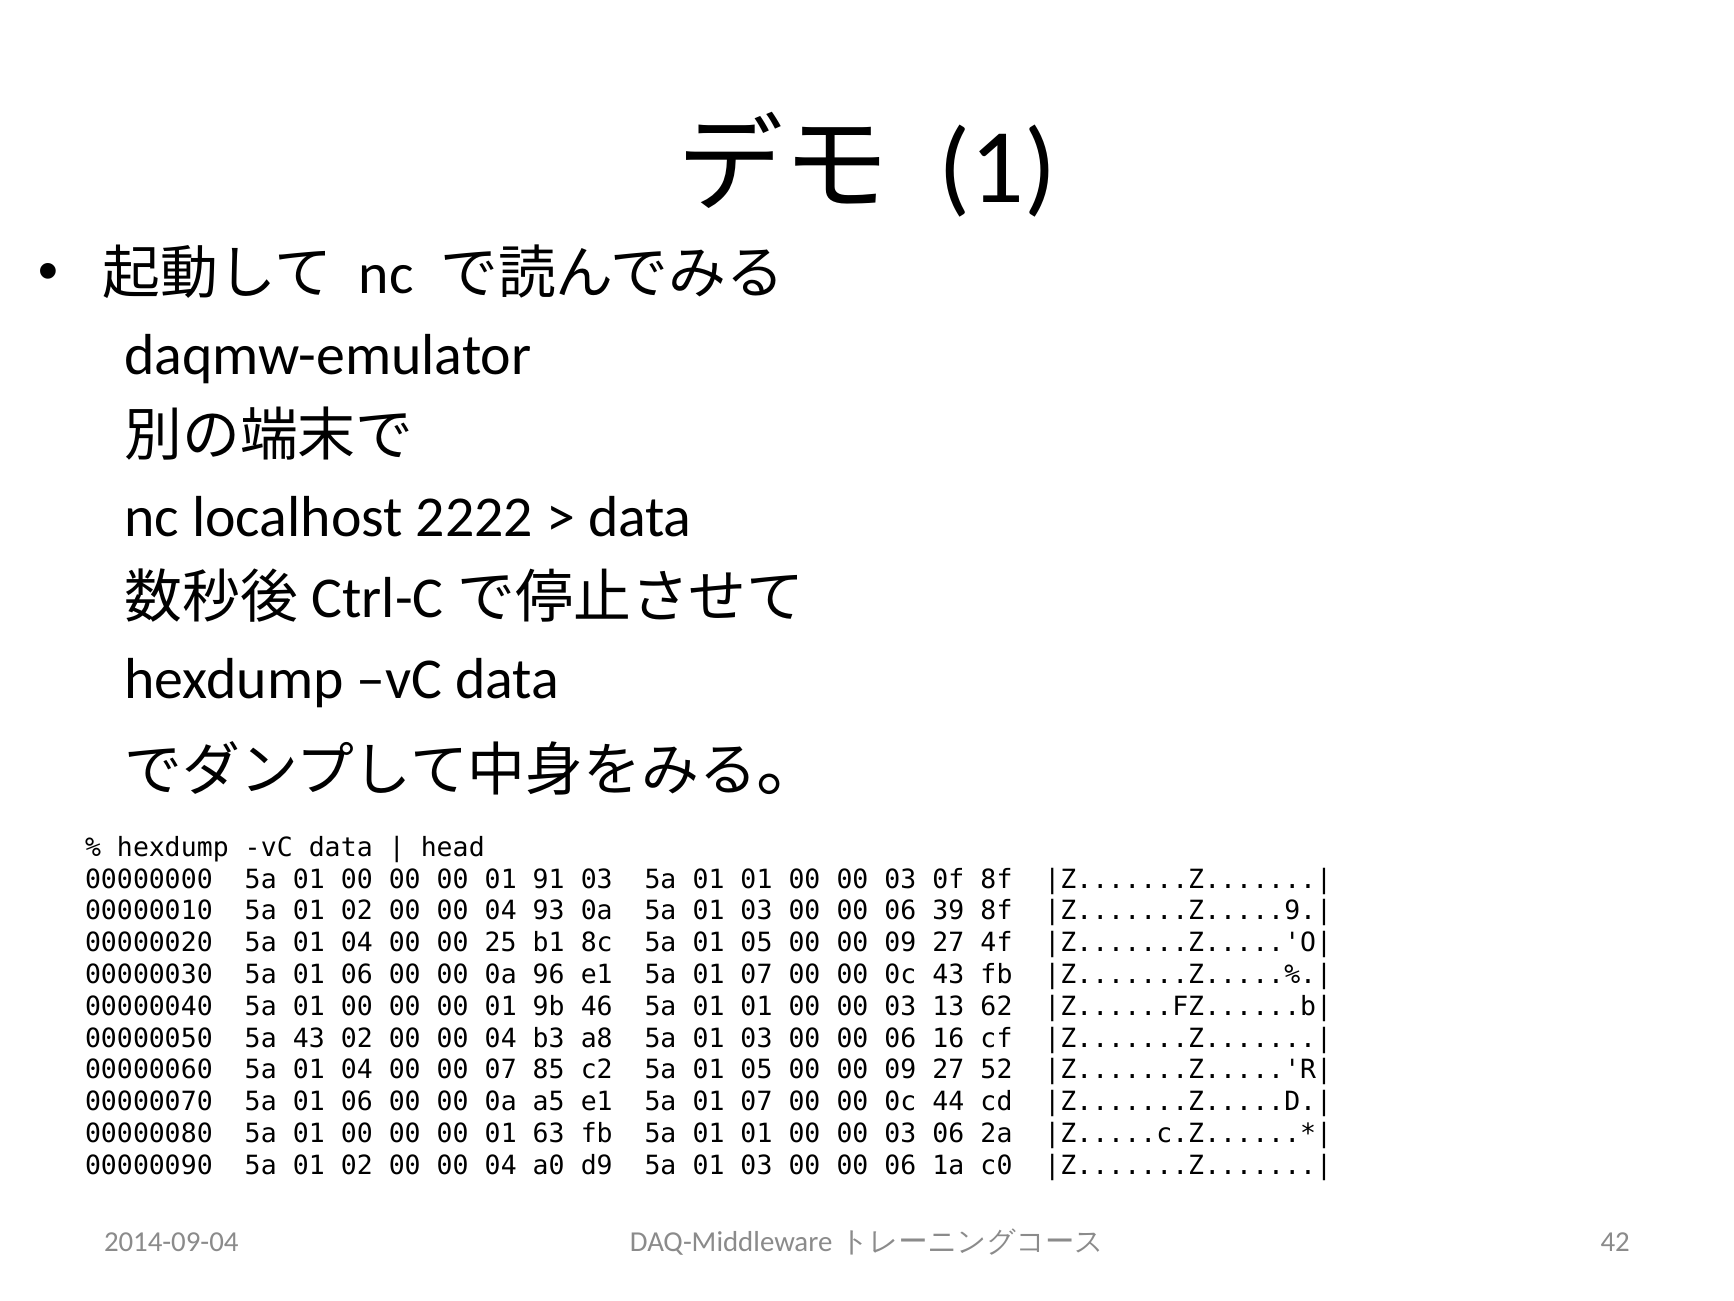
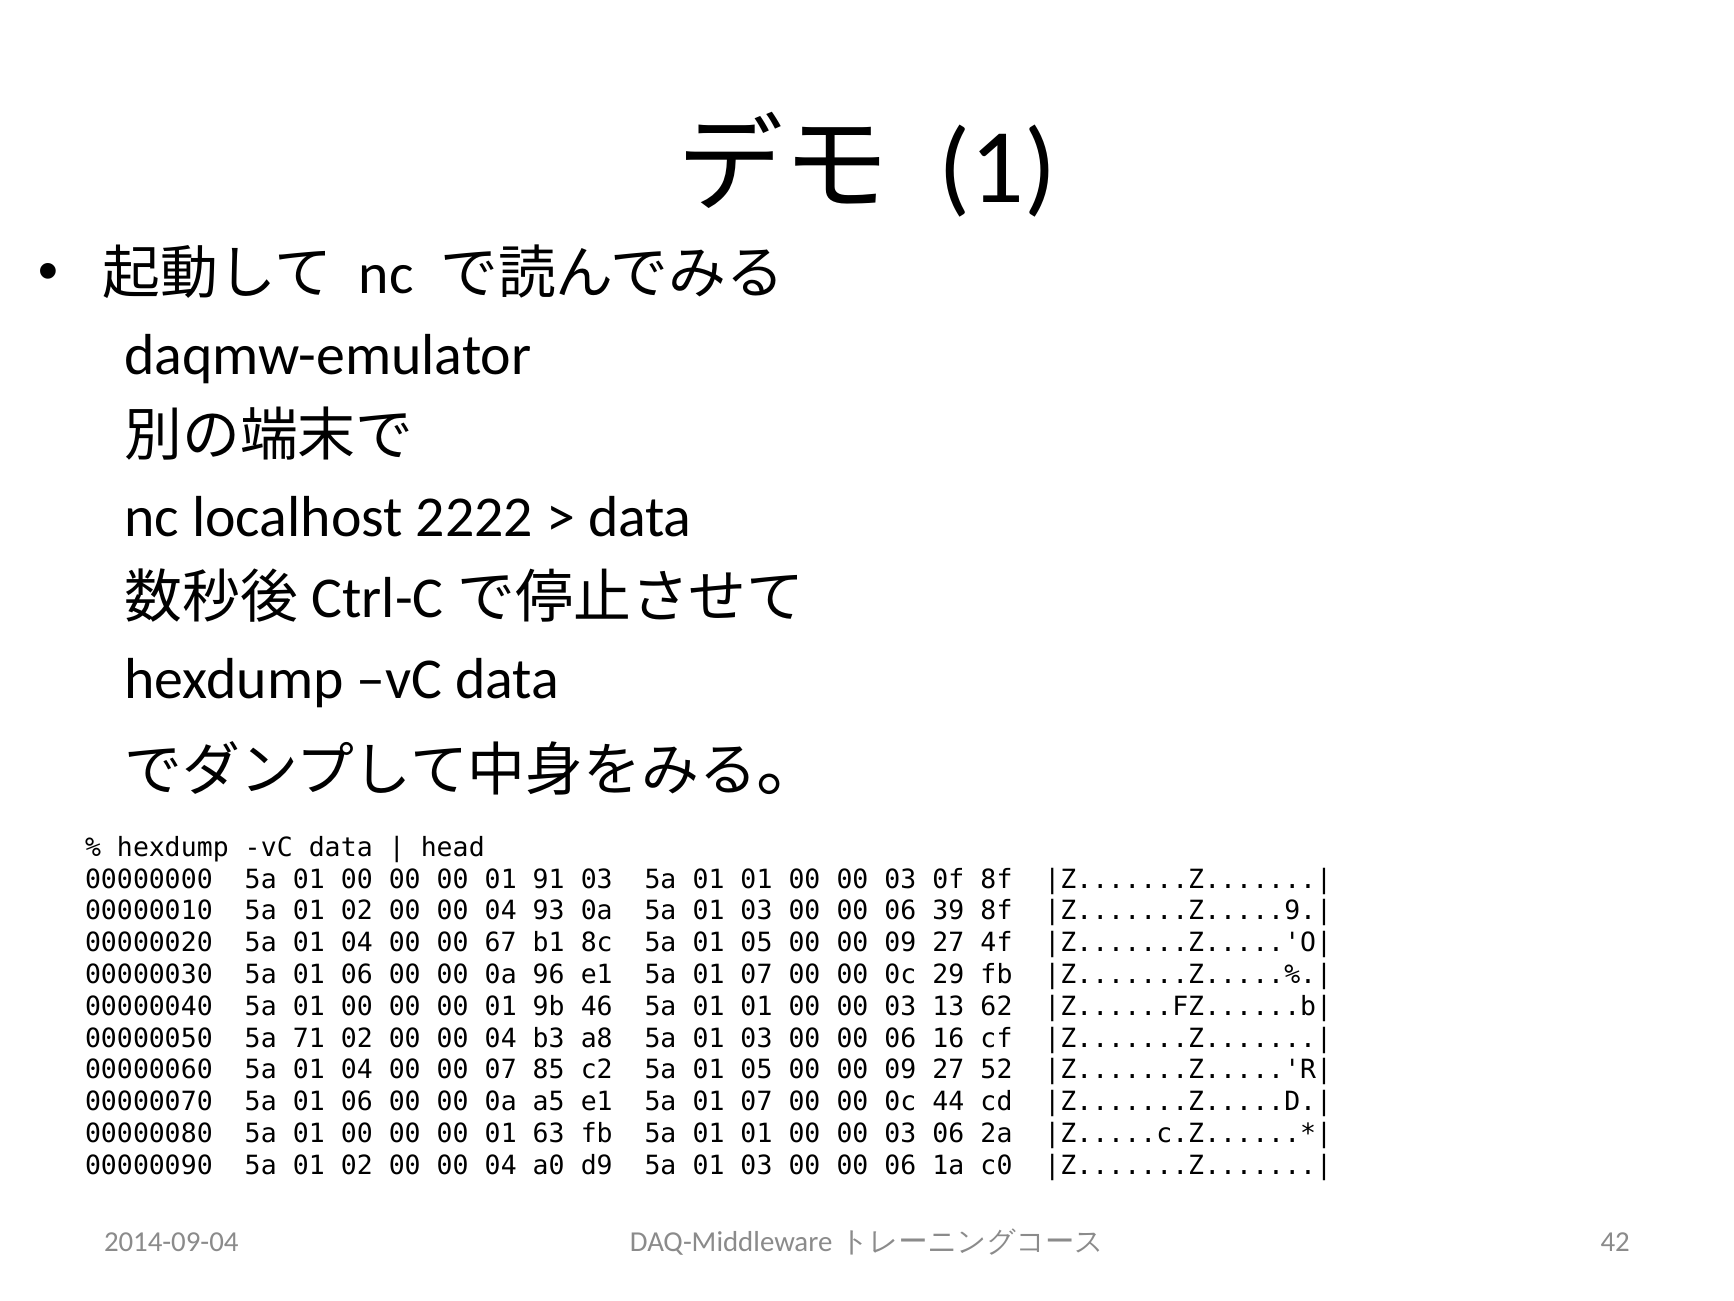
25: 25 -> 67 (501, 943)
0c 43: 43 -> 29 (948, 974)
5a 43: 43 -> 71 (309, 1038)
